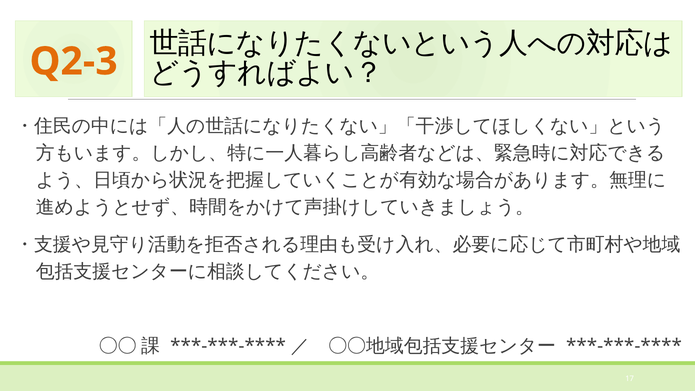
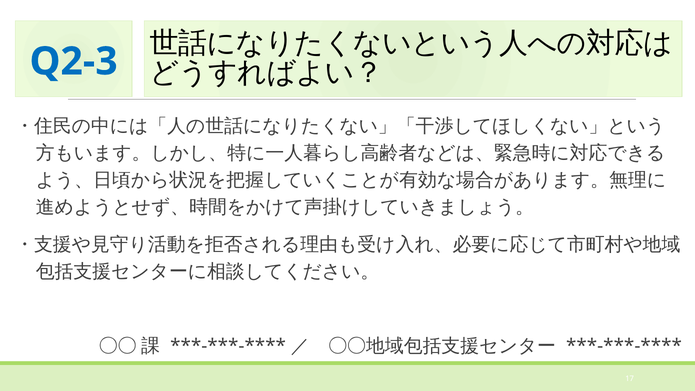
Q2-3 colour: orange -> blue (74, 61)
